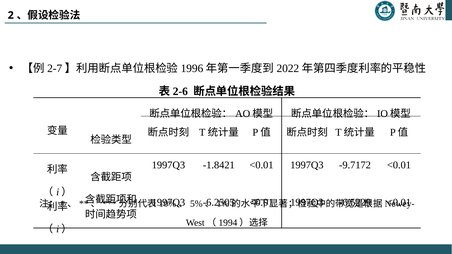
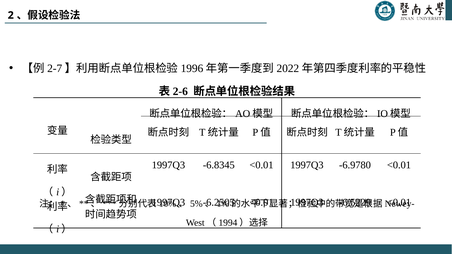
-1.8421: -1.8421 -> -6.8345 (219, 165)
-9.7172: -9.7172 -> -6.9780 (355, 165)
